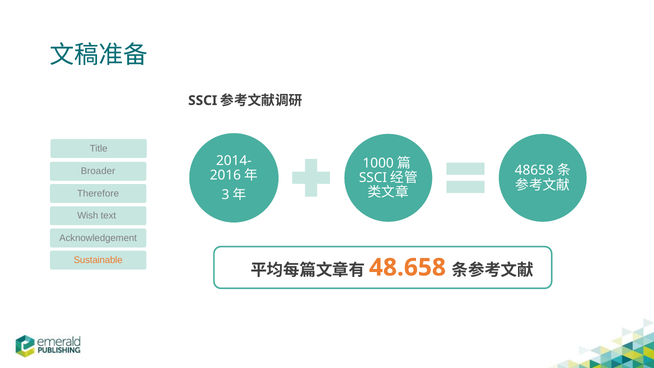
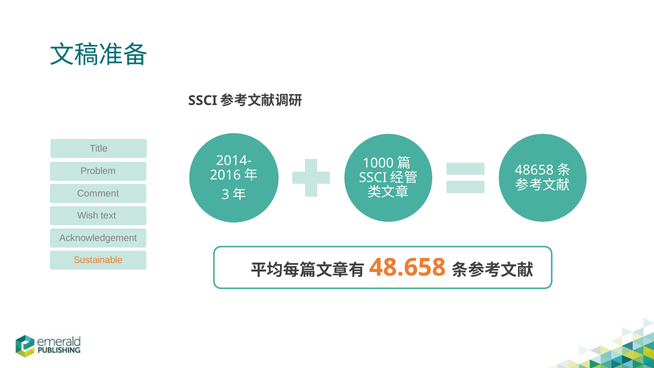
Broader: Broader -> Problem (98, 171)
Therefore: Therefore -> Comment (98, 193)
